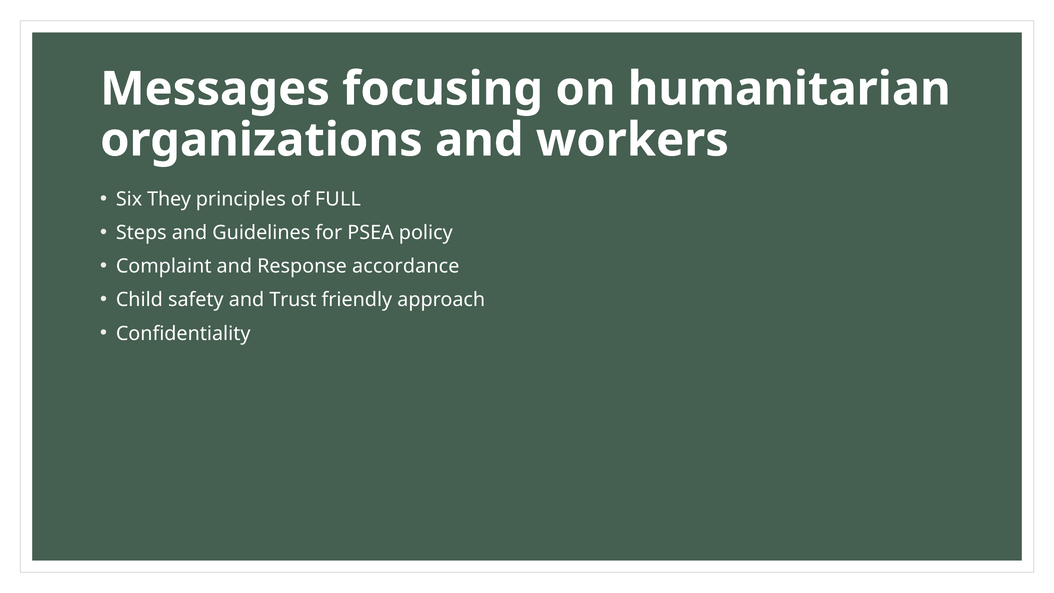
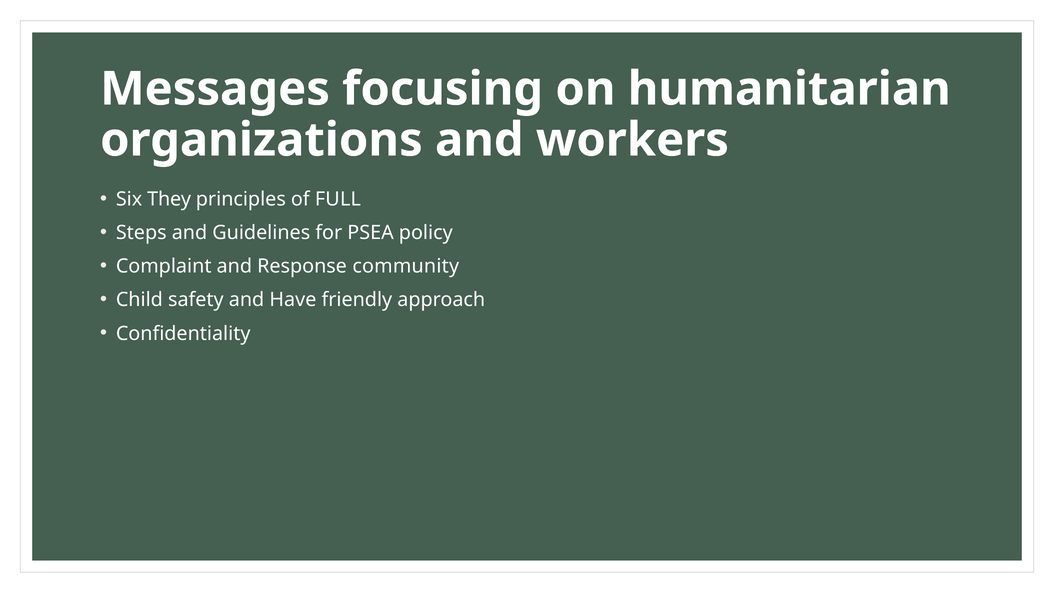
accordance: accordance -> community (406, 266)
Trust: Trust -> Have (293, 300)
